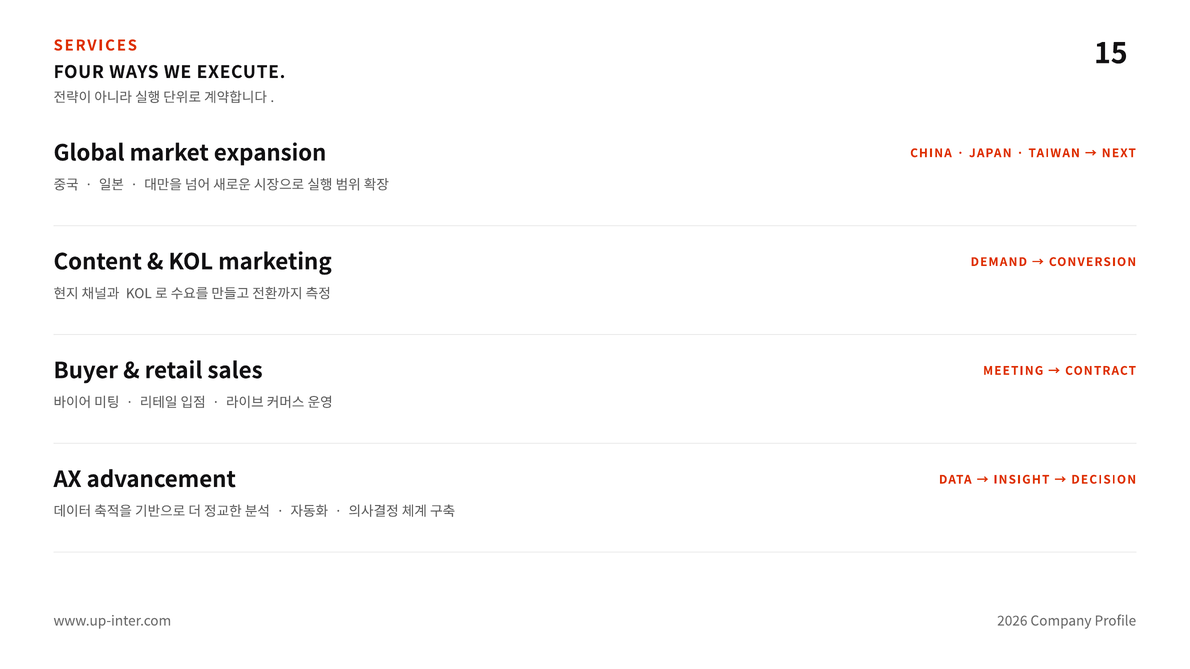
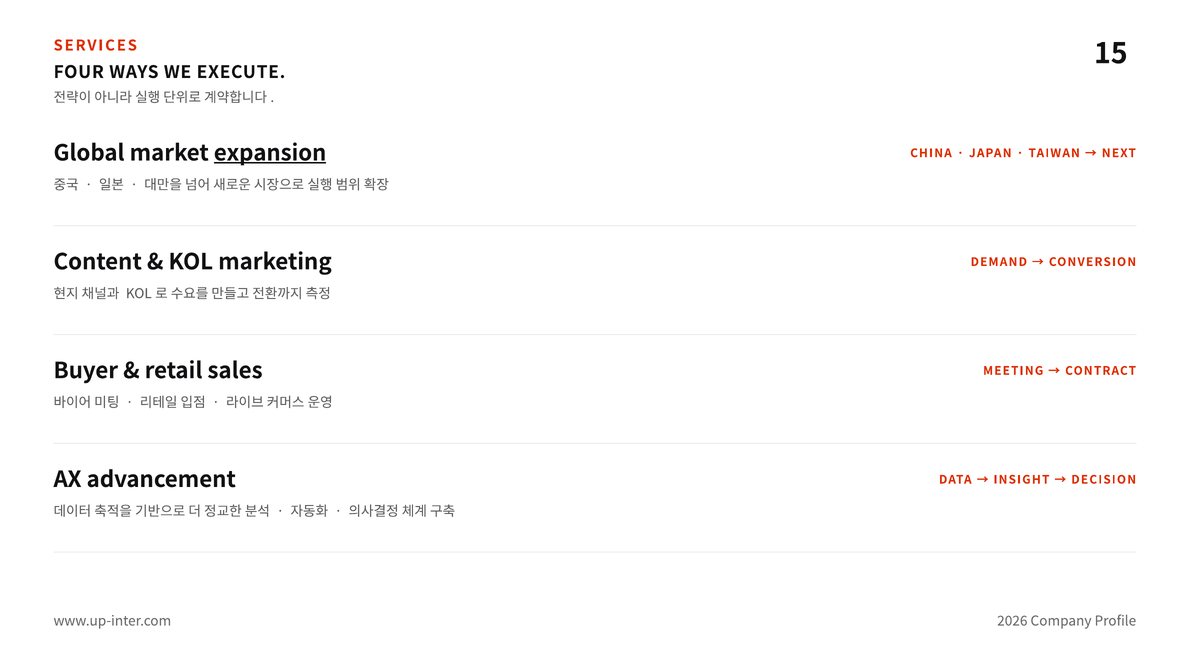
expansion underline: none -> present (270, 153)
